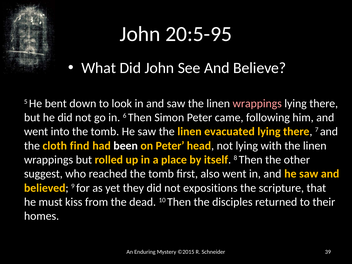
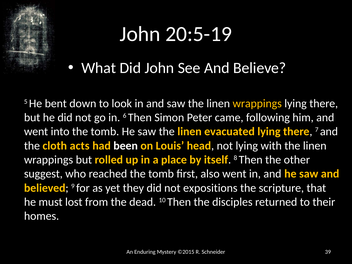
20:5-95: 20:5-95 -> 20:5-19 (199, 34)
wrappings colour: pink -> yellow (257, 103)
find: find -> acts (80, 146)
on Peter: Peter -> Louis (170, 146)
kiss: kiss -> lost (74, 202)
